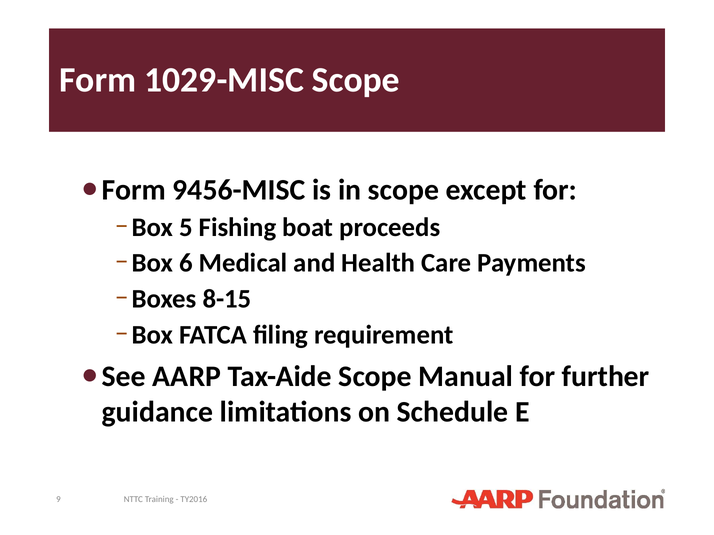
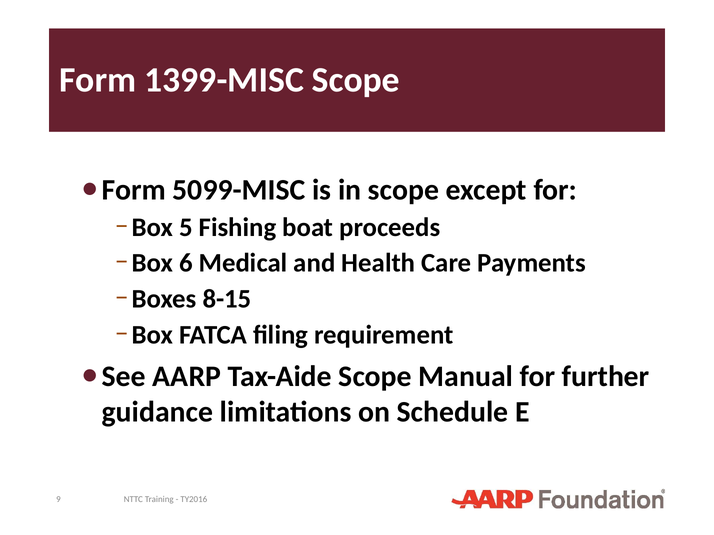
1029-MISC: 1029-MISC -> 1399-MISC (224, 80)
9456-MISC: 9456-MISC -> 5099-MISC (239, 190)
